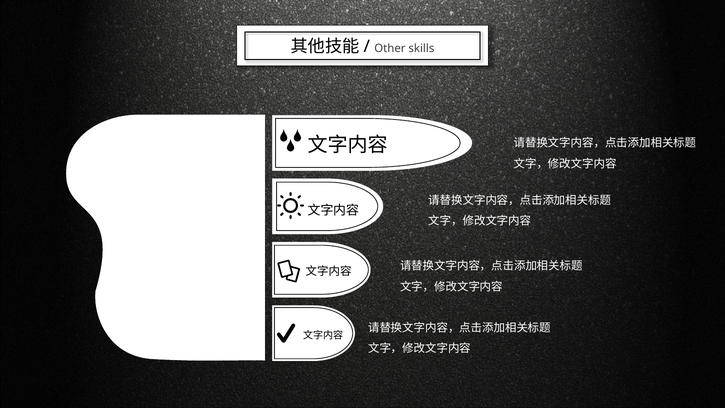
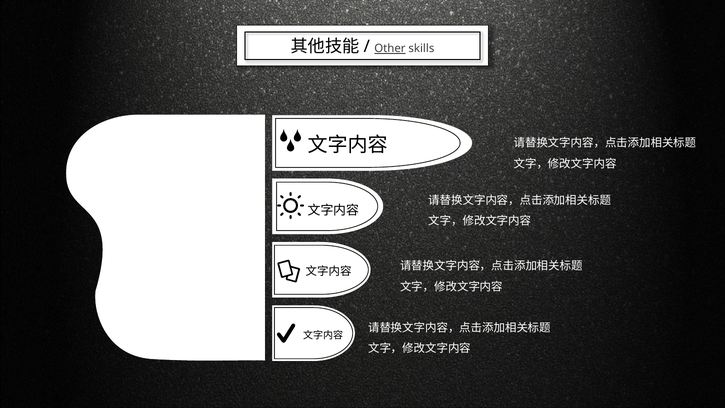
Other underline: none -> present (390, 48)
